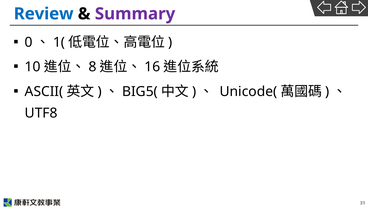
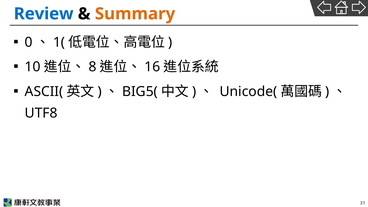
Summary colour: purple -> orange (135, 14)
